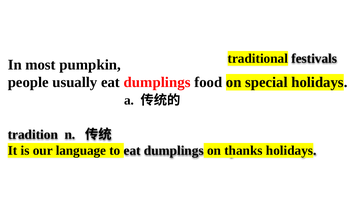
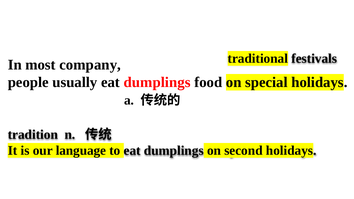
pumpkin: pumpkin -> company (90, 65)
thanks: thanks -> second (243, 151)
